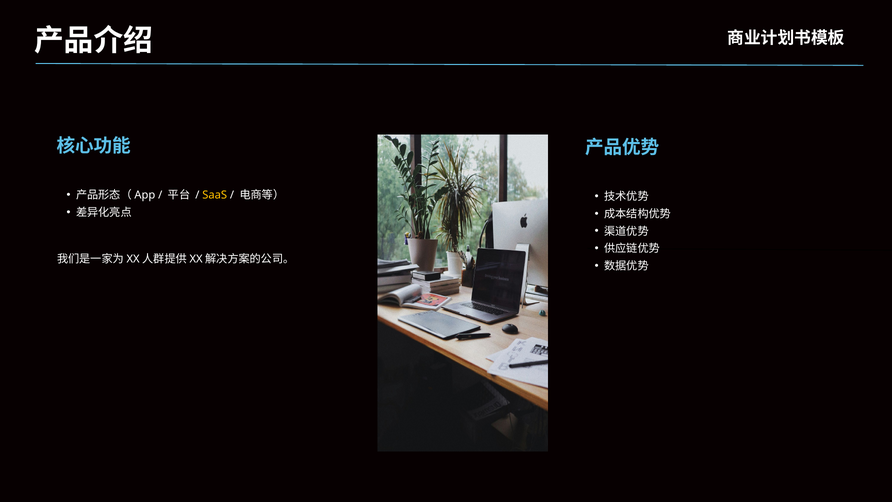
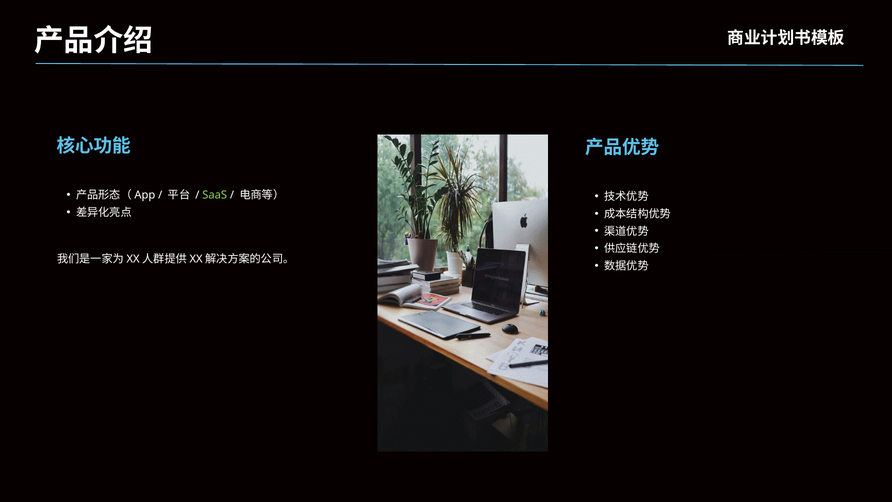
SaaS colour: yellow -> light green (215, 195)
